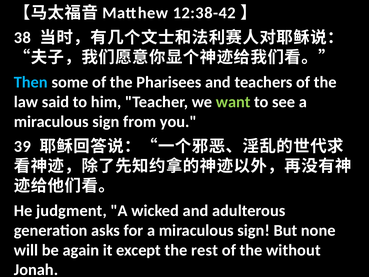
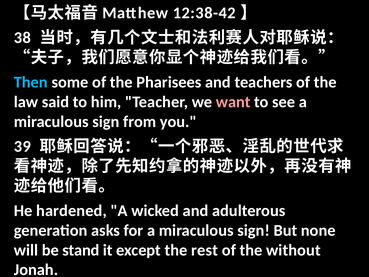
want colour: light green -> pink (233, 102)
judgment: judgment -> hardened (71, 211)
again: again -> stand (81, 250)
